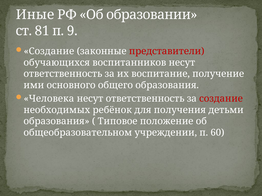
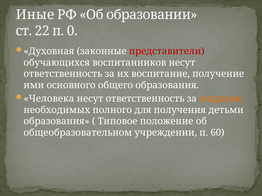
81: 81 -> 22 (42, 31)
9: 9 -> 0 (72, 31)
Создание: Создание -> Духовная (49, 51)
создание colour: red -> orange (221, 99)
ребёнок: ребёнок -> полного (112, 110)
